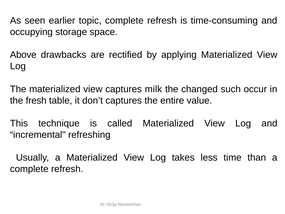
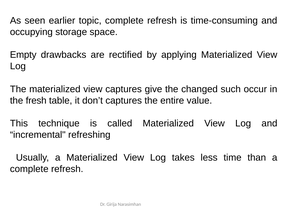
Above: Above -> Empty (23, 55)
milk: milk -> give (153, 89)
